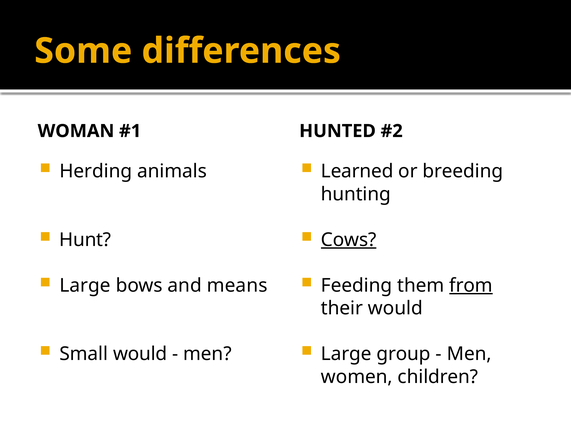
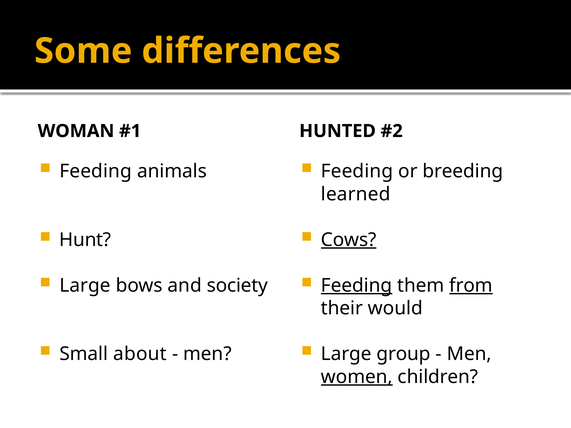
Herding: Herding -> Feeding (96, 171)
Learned: Learned -> Feeding (357, 171)
hunting: hunting -> learned (356, 194)
means: means -> society (237, 286)
Feeding underline: none -> present (357, 286)
Small would: would -> about (140, 354)
women underline: none -> present (357, 377)
